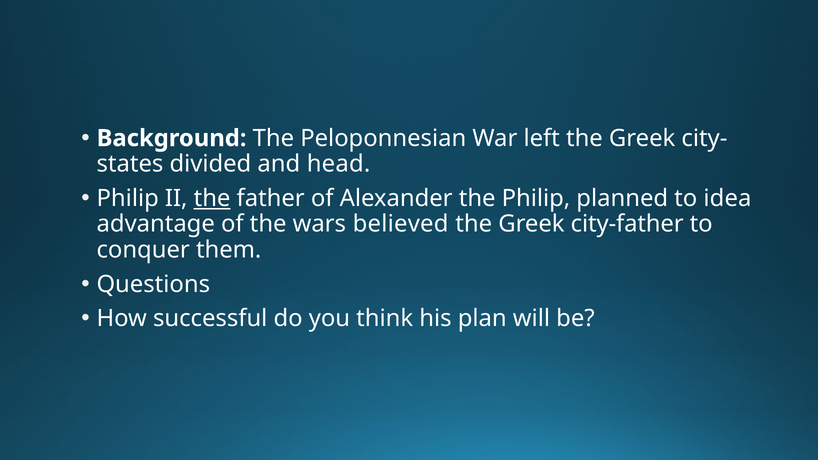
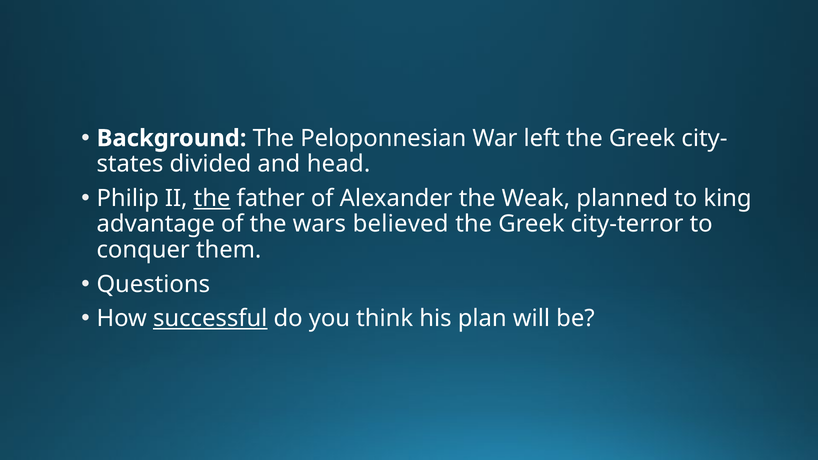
the Philip: Philip -> Weak (536, 198)
idea: idea -> king (728, 198)
city-father: city-father -> city-terror (627, 224)
successful underline: none -> present (210, 319)
